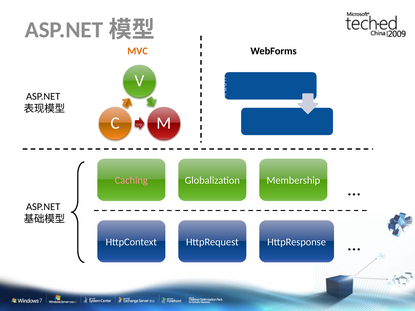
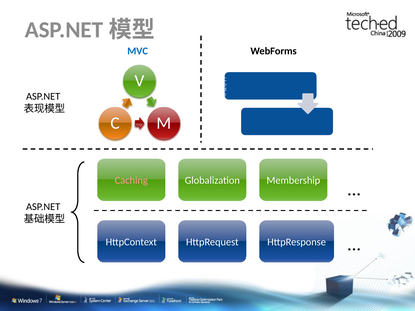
MVC colour: orange -> blue (138, 51)
